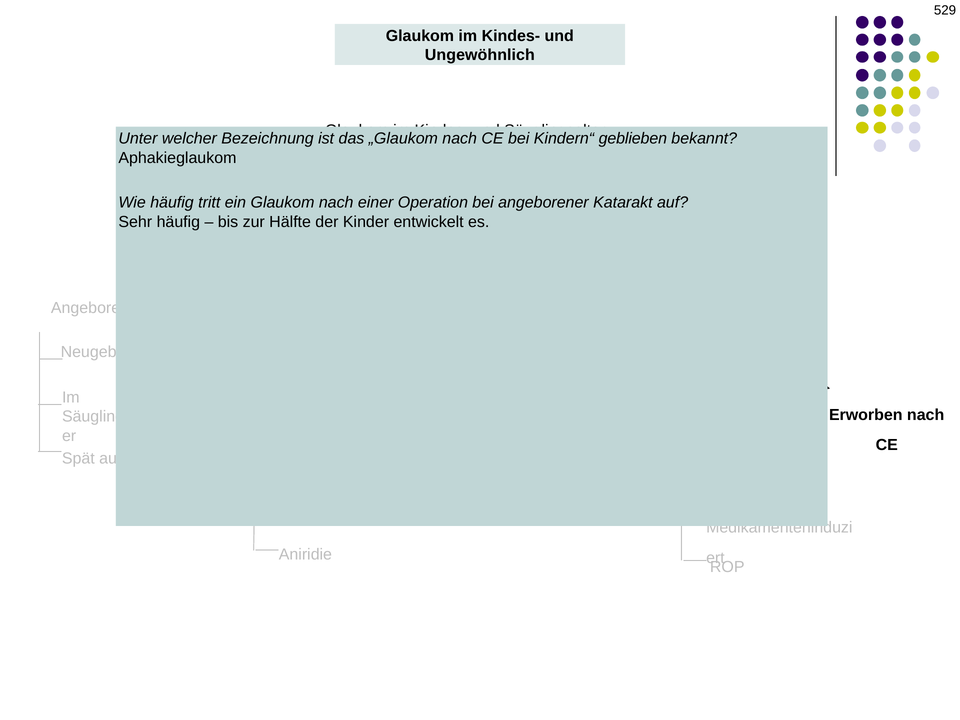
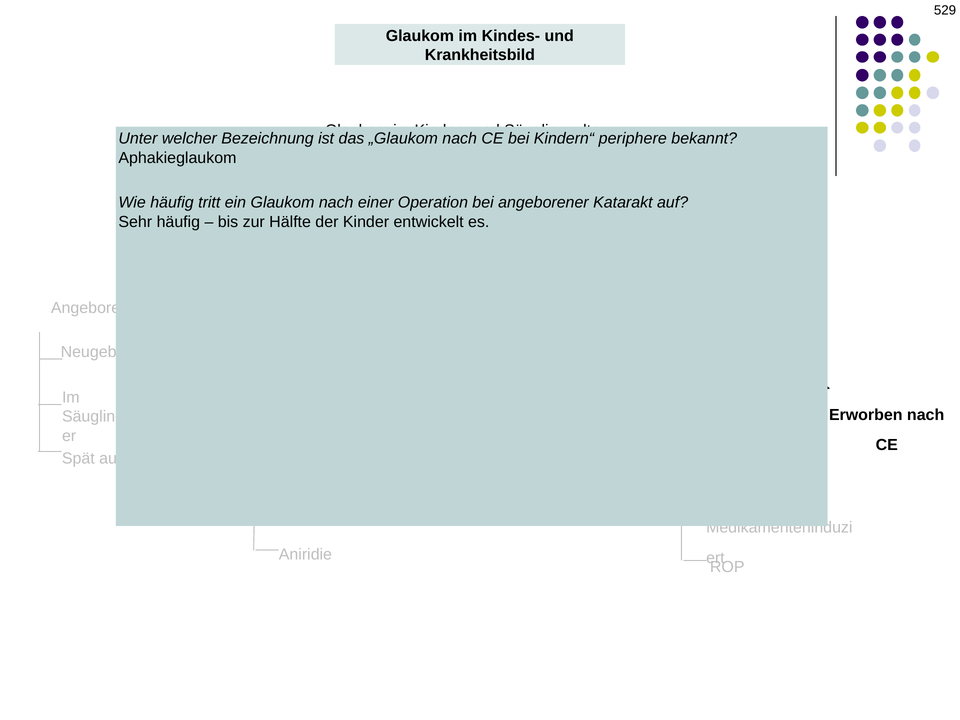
Ungewöhnlich: Ungewöhnlich -> Krankheitsbild (480, 55)
geblieben: geblieben -> periphere (633, 139)
